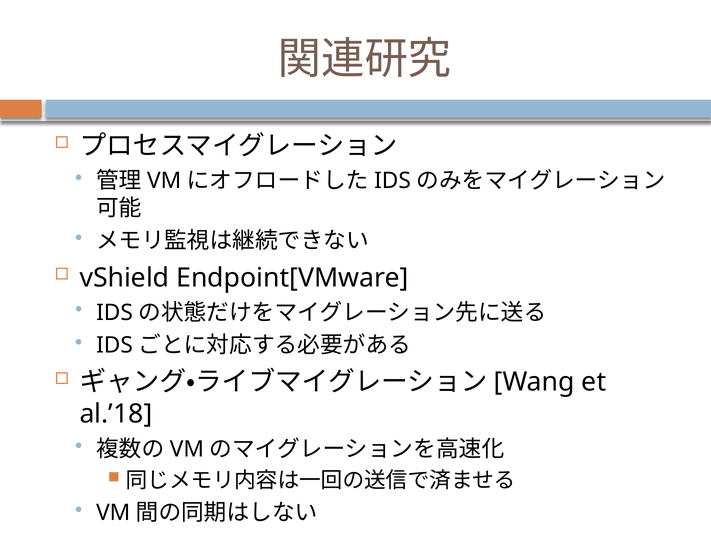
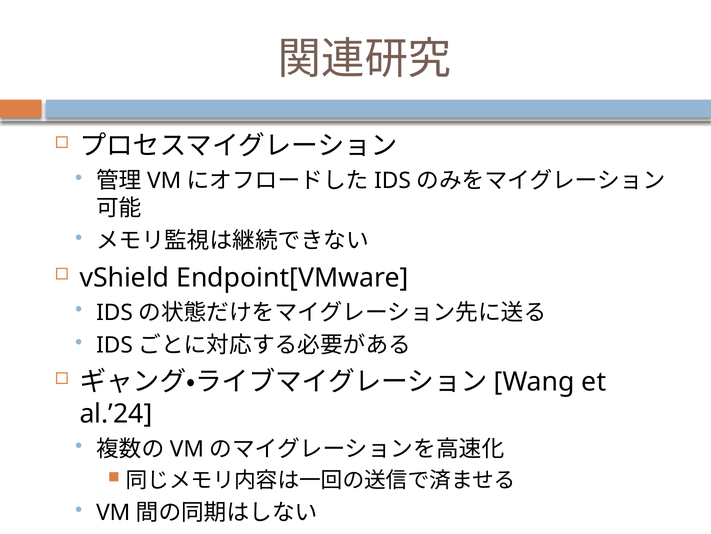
al.’18: al.’18 -> al.’24 (116, 414)
